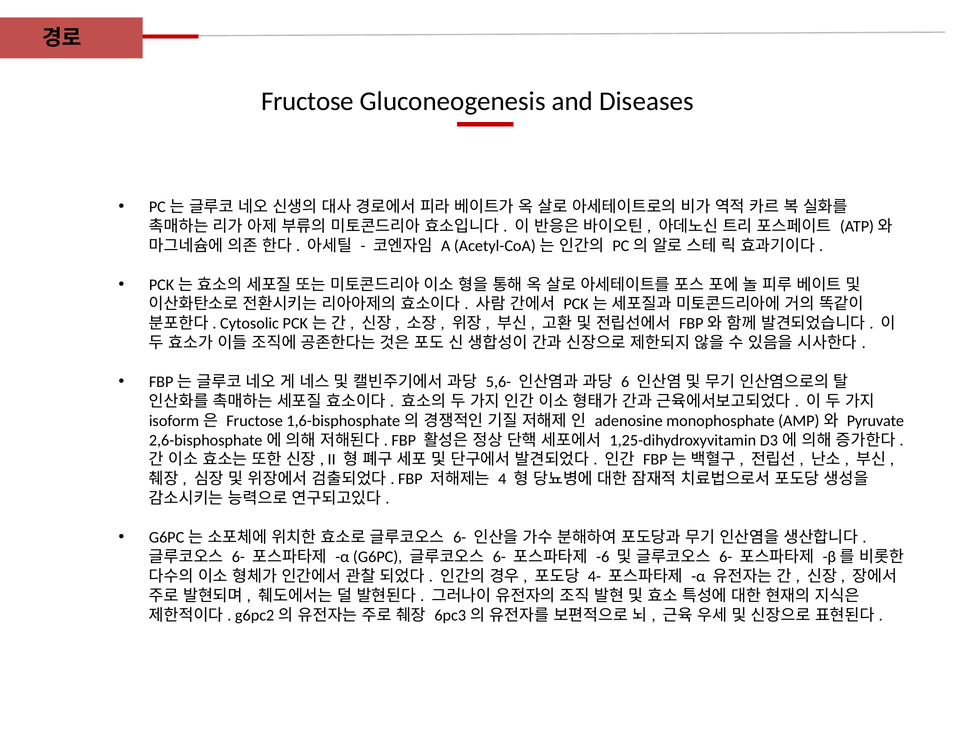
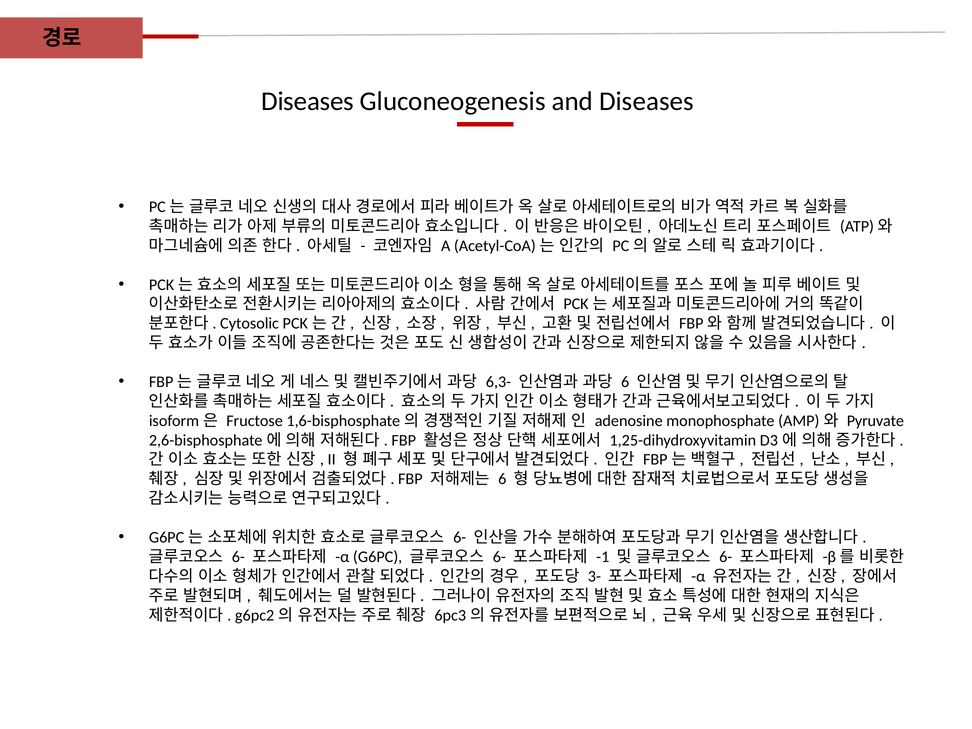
Fructose: Fructose -> Diseases (308, 101)
5,6-: 5,6- -> 6,3- (499, 382)
4: 4 -> 6 (502, 479)
-6: -6 -> -1 (603, 557)
4-: 4- -> 3- (594, 576)
